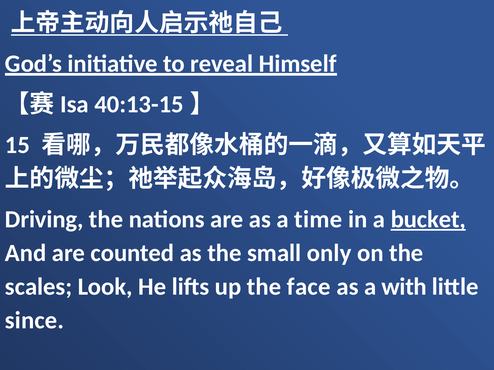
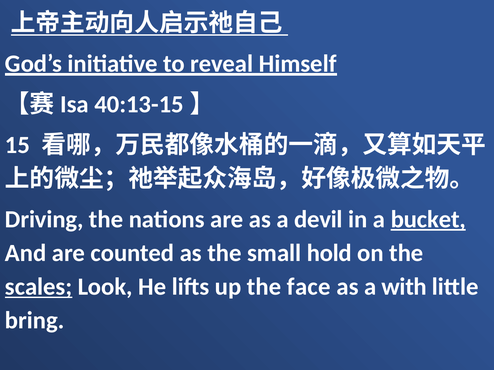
time: time -> devil (318, 220)
only: only -> hold (329, 253)
scales underline: none -> present (39, 287)
since: since -> bring (35, 321)
